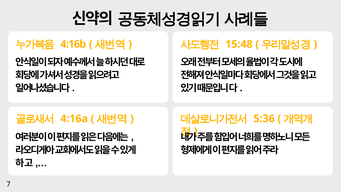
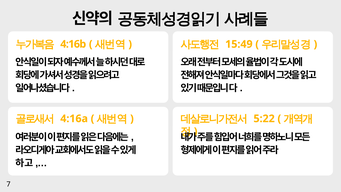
15:48: 15:48 -> 15:49 (239, 44)
5:36: 5:36 -> 5:22 (264, 119)
